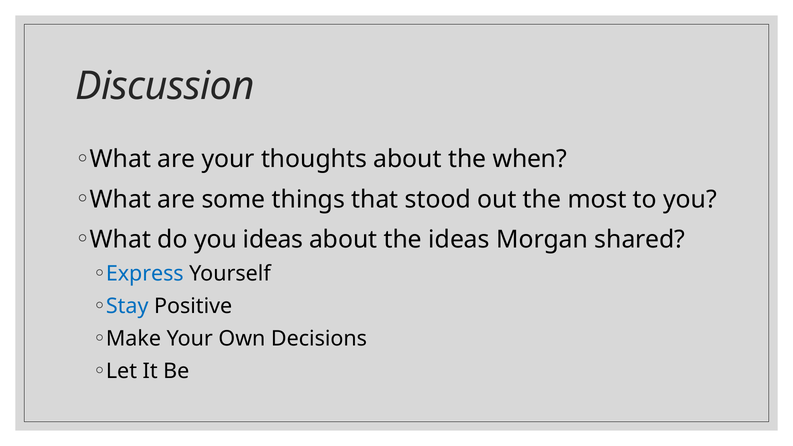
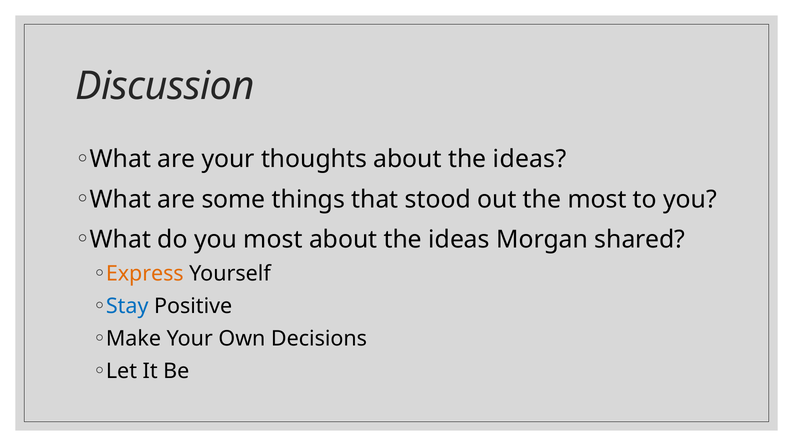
thoughts about the when: when -> ideas (530, 159)
you ideas: ideas -> most (273, 240)
Express colour: blue -> orange (145, 274)
